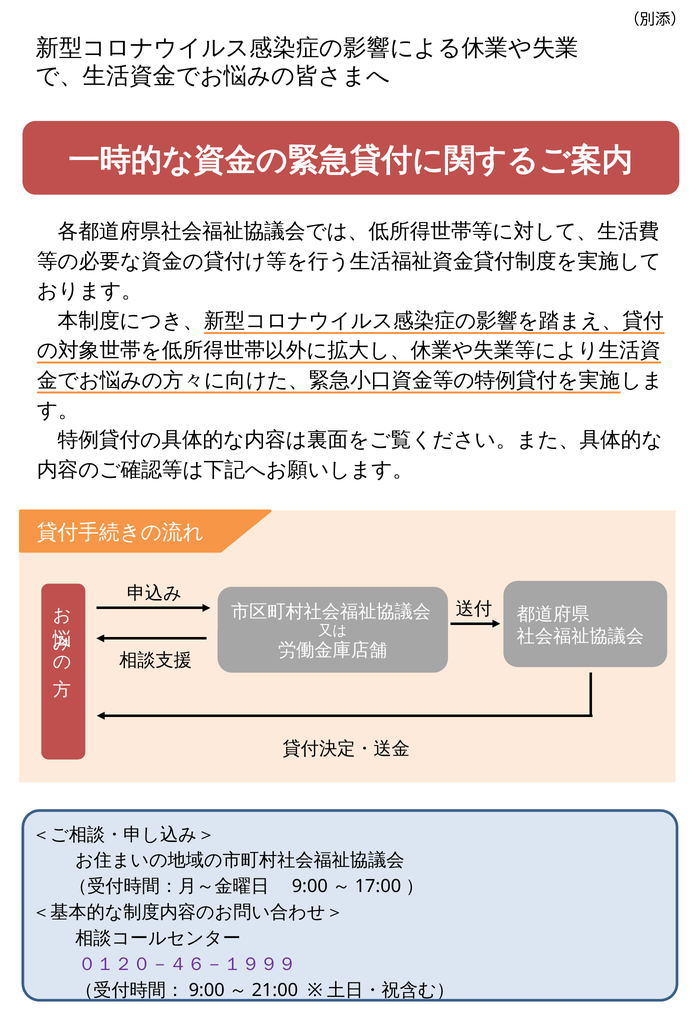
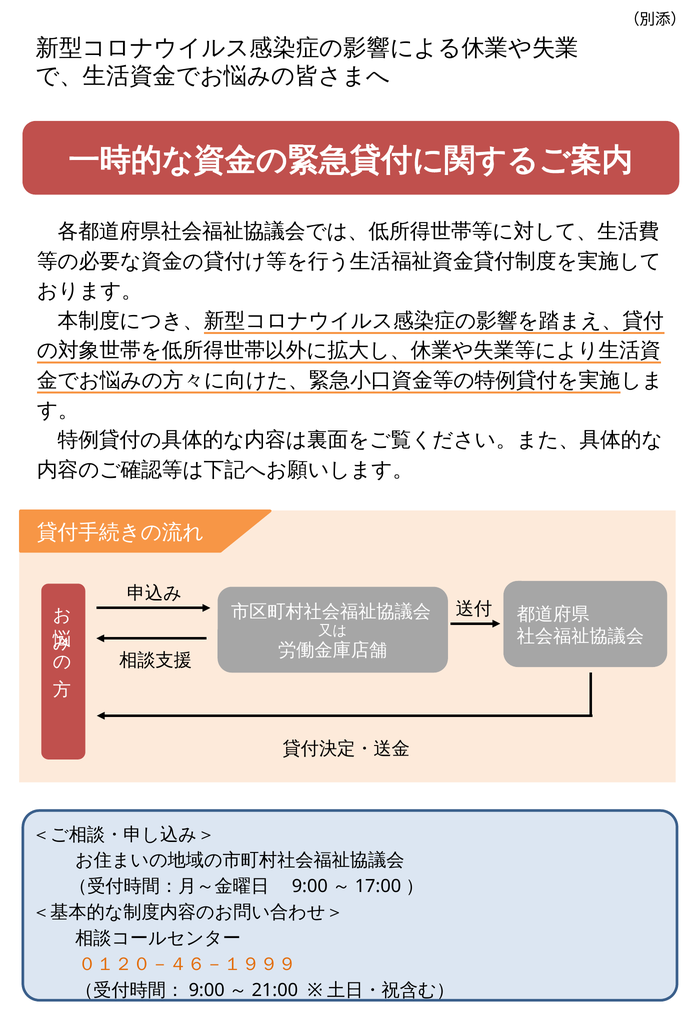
０１２０－４６－１９９９ colour: purple -> orange (187, 964)
